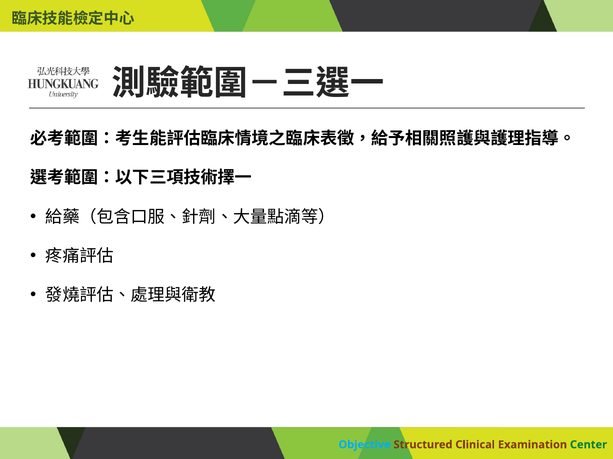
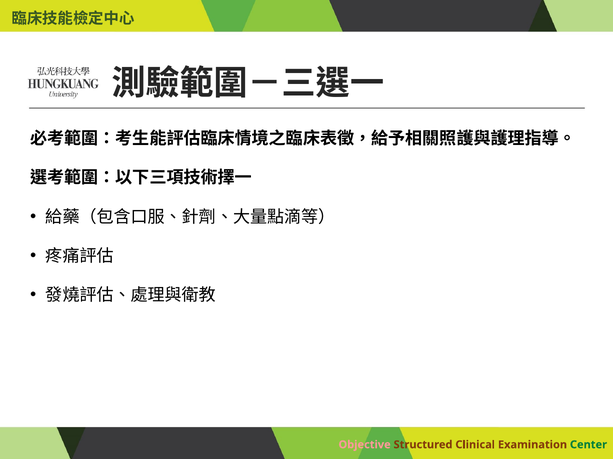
Objective colour: light blue -> pink (365, 445)
